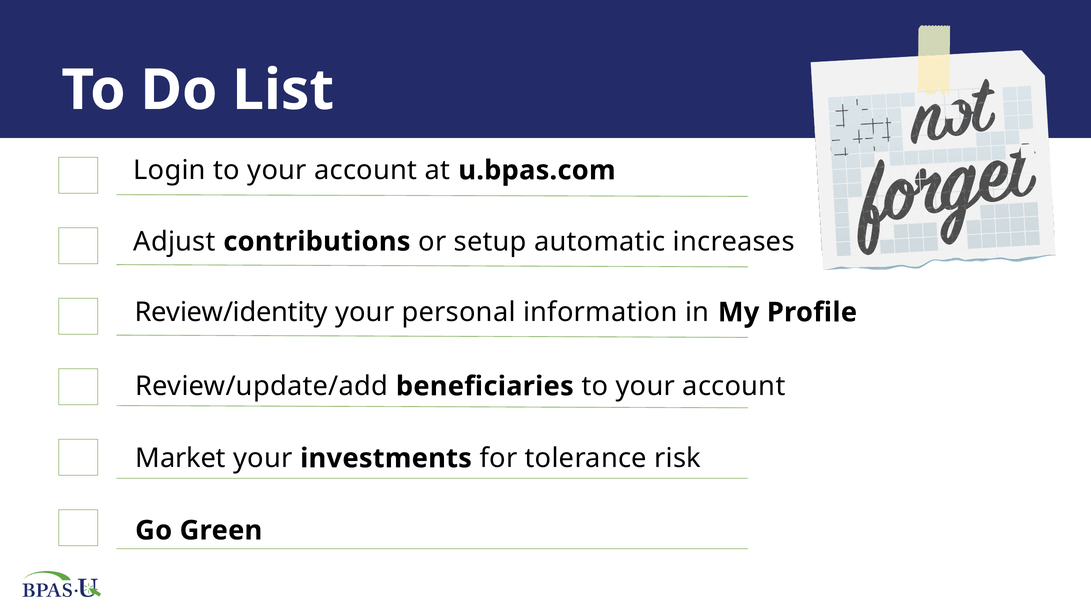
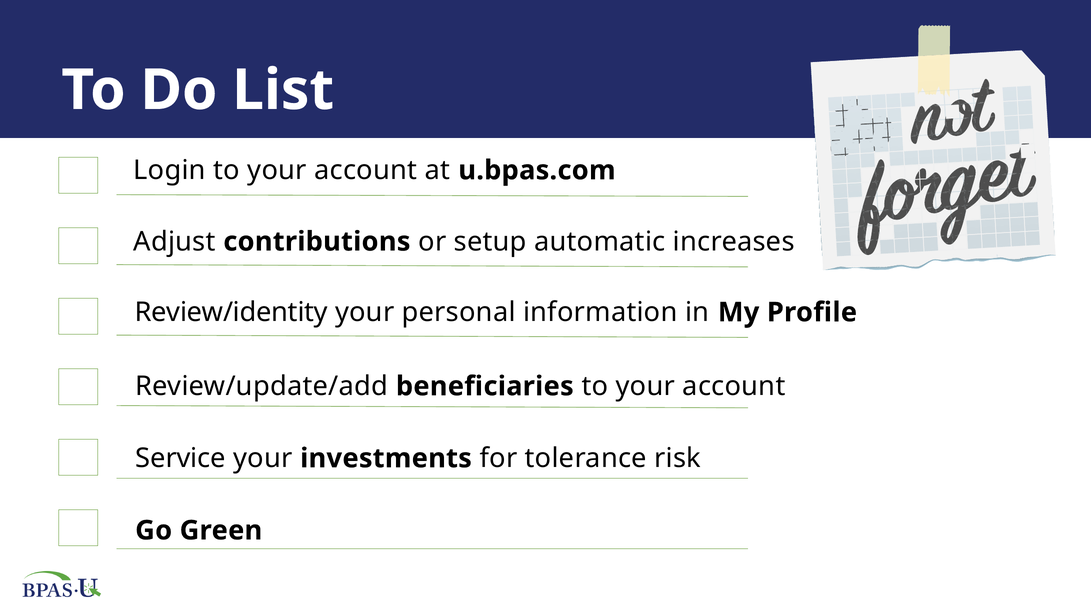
Market: Market -> Service (181, 459)
